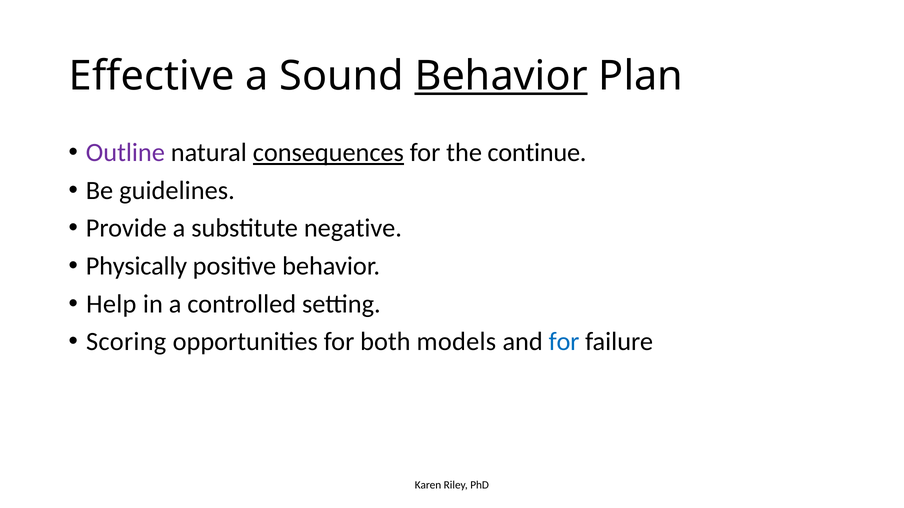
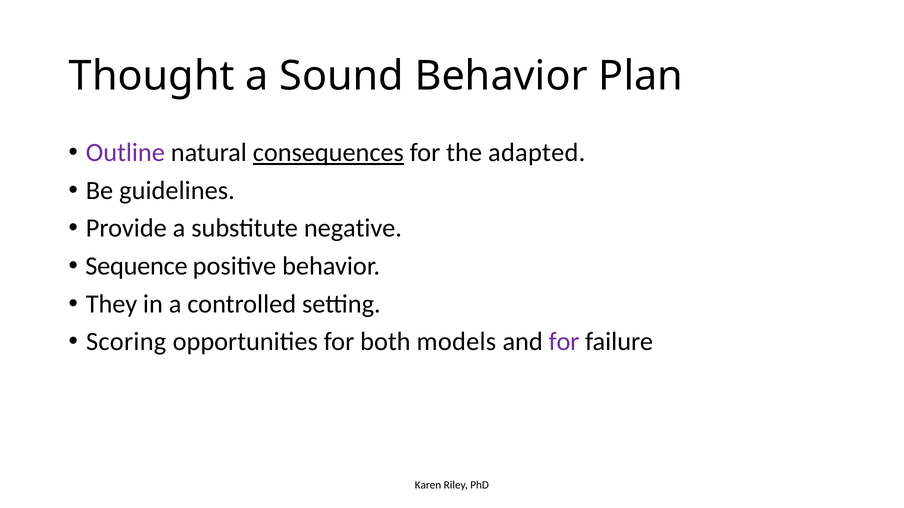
Effective: Effective -> Thought (152, 76)
Behavior underline: present -> none (501, 76)
continue: continue -> adapted (537, 153)
Physically: Physically -> Sequence (136, 266)
Help: Help -> They (112, 304)
for colour: blue -> purple (564, 342)
